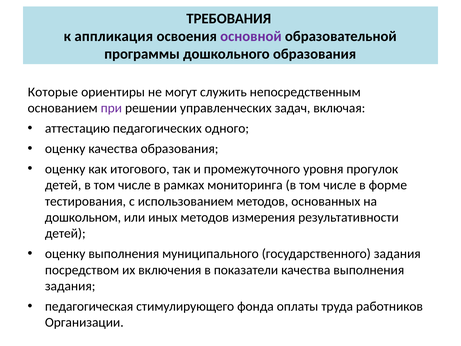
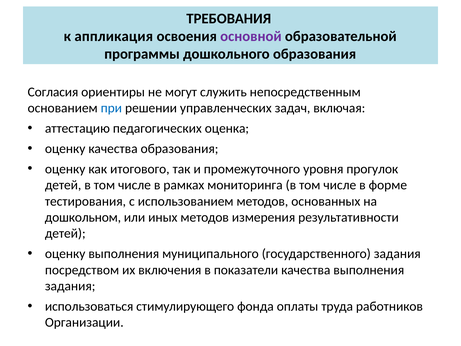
Которые: Которые -> Согласия (53, 92)
при colour: purple -> blue (111, 108)
одного: одного -> оценка (227, 128)
педагогическая: педагогическая -> использоваться (89, 306)
